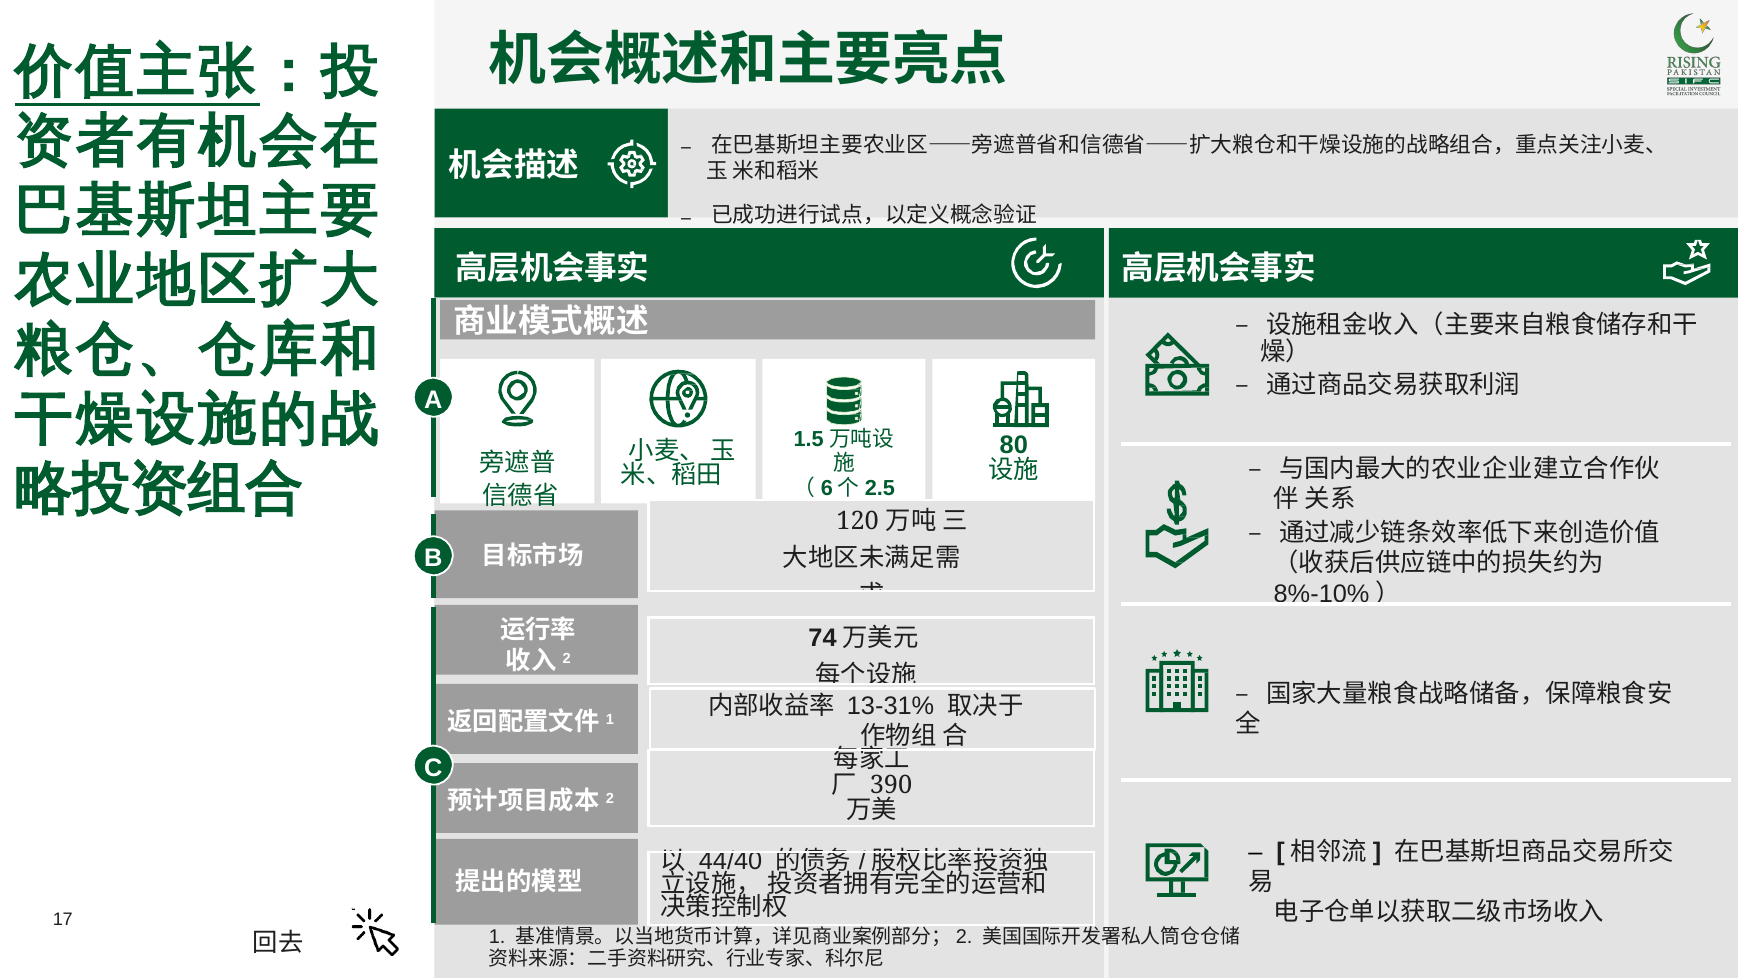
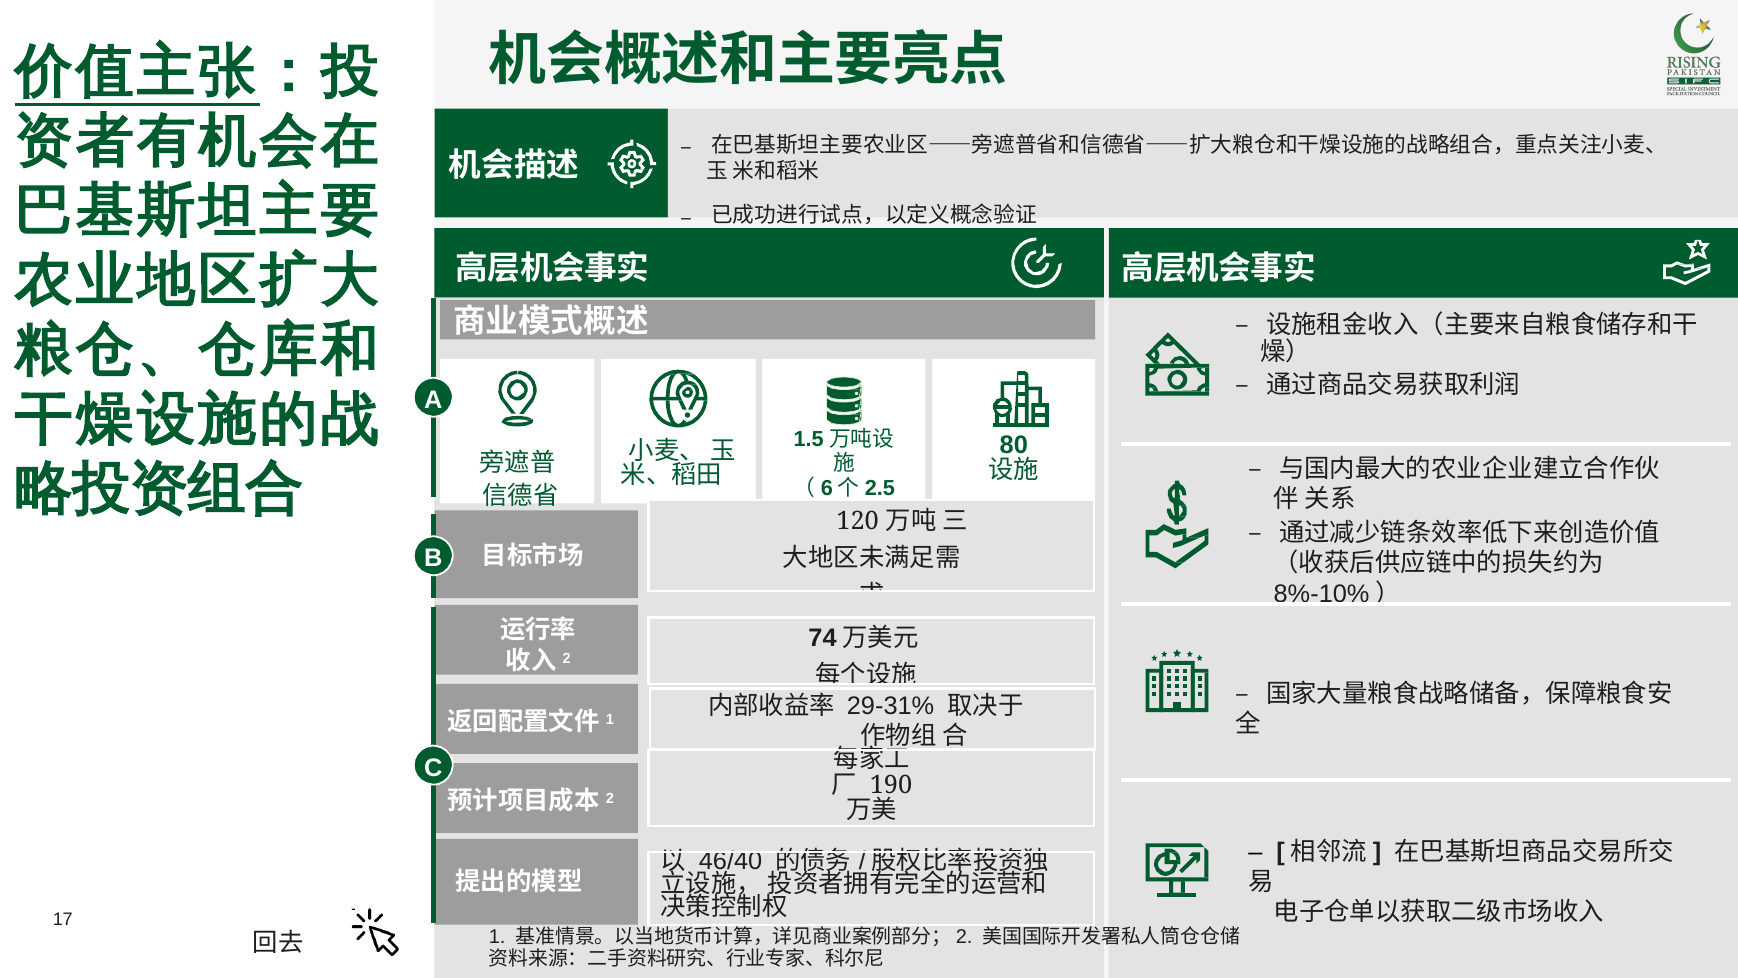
13-31%: 13-31% -> 29-31% (891, 706)
390: 390 -> 190 (891, 784)
44/40: 44/40 -> 46/40 (731, 861)
